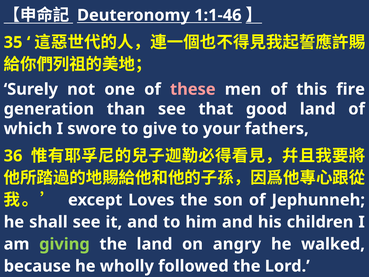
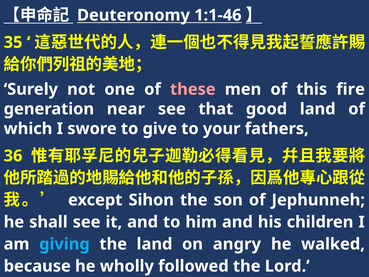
than: than -> near (126, 109)
Loves: Loves -> Sihon (151, 200)
giving colour: light green -> light blue (64, 244)
